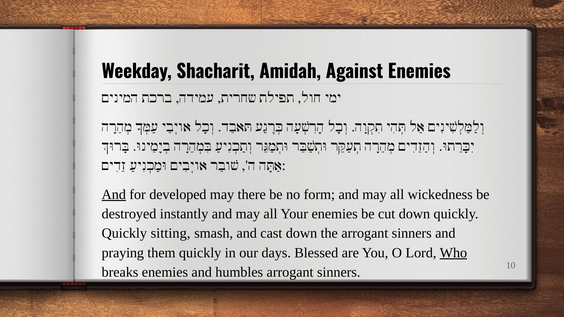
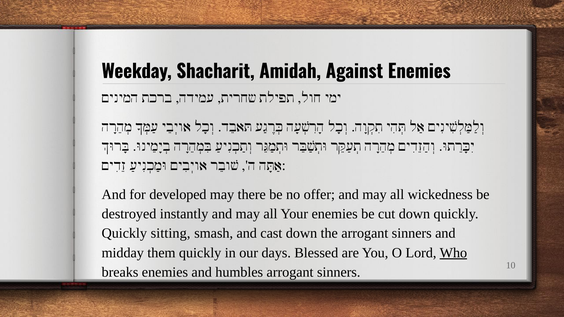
And underline: present -> none (114, 195)
form: form -> offer (319, 195)
praying: praying -> midday (123, 253)
